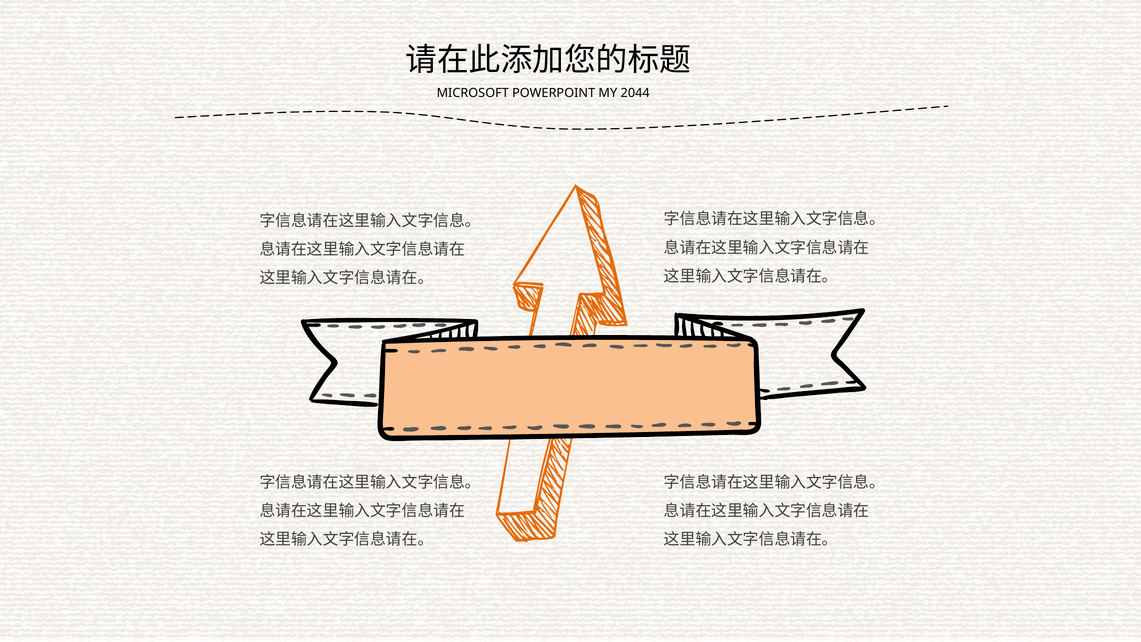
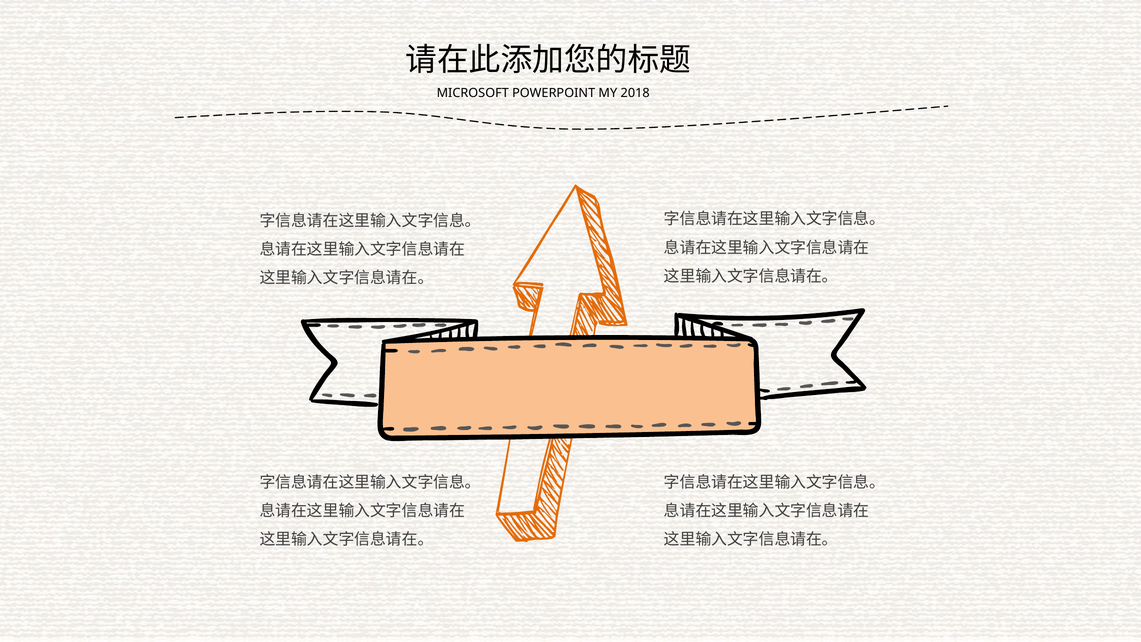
2044: 2044 -> 2018 (635, 93)
